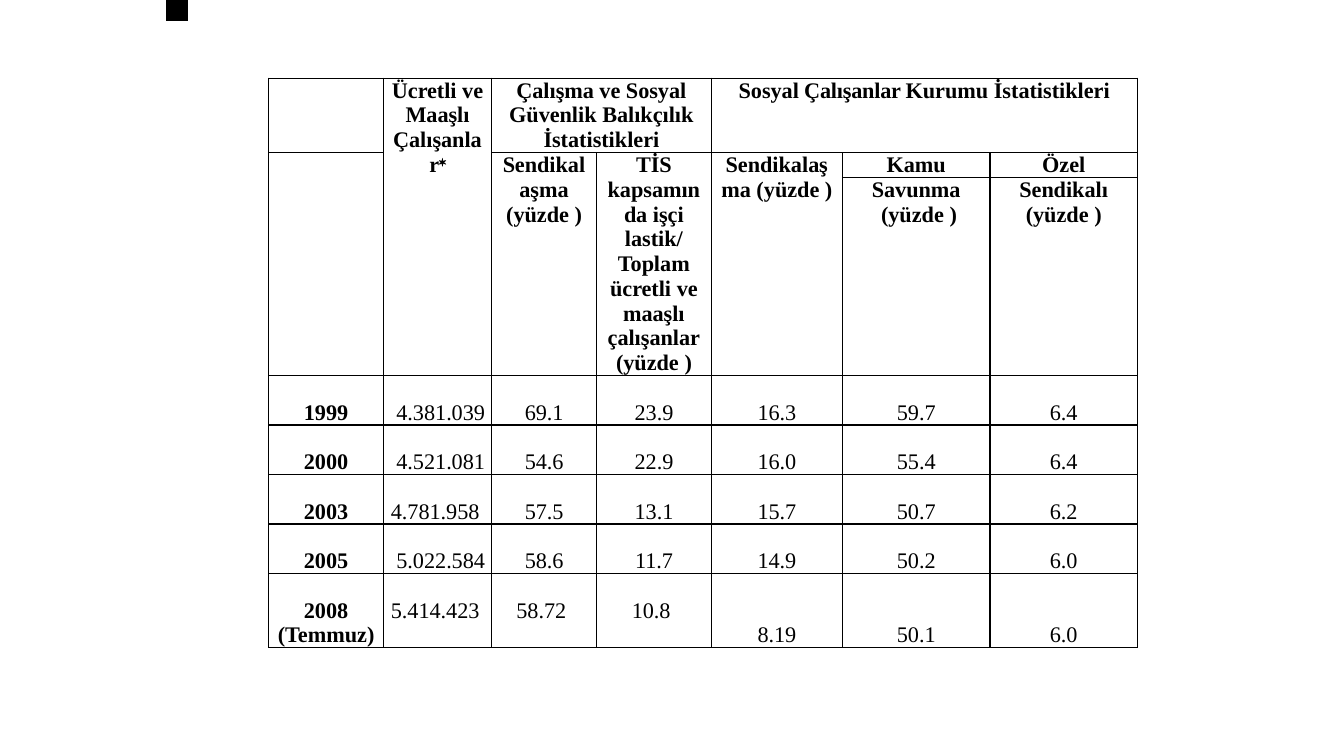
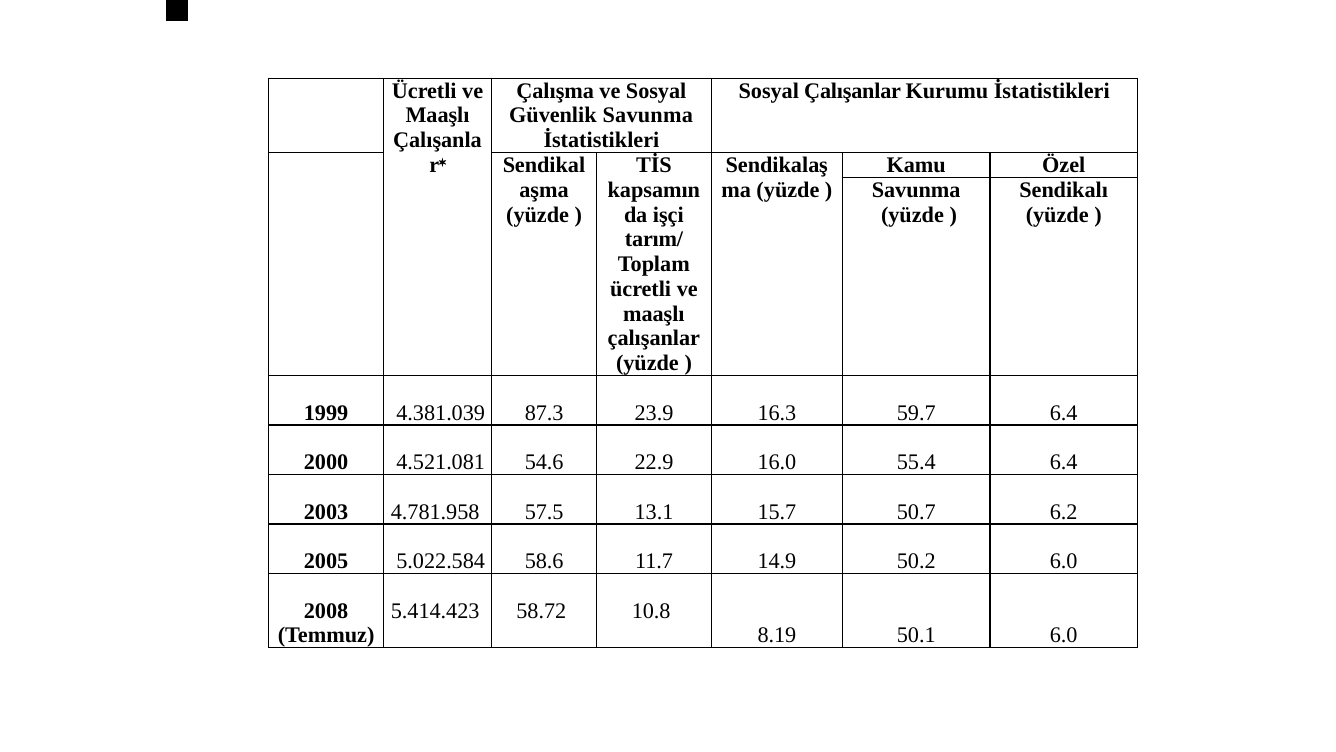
Güvenlik Balıkçılık: Balıkçılık -> Savunma (648, 116)
lastik/: lastik/ -> tarım/ (654, 239)
69.1: 69.1 -> 87.3 (544, 412)
